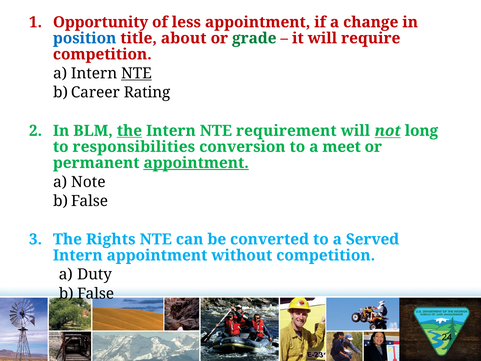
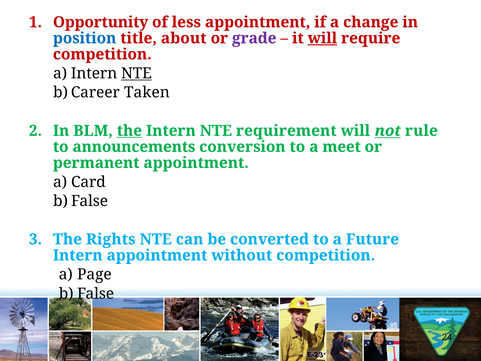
grade colour: green -> purple (254, 38)
will underline: none -> present (322, 38)
Rating: Rating -> Taken (147, 92)
long: long -> rule (421, 131)
responsibilities: responsibilities -> announcements (134, 147)
appointment underline: present -> none (196, 163)
Note: Note -> Card (88, 182)
Served: Served -> Future (372, 239)
Duty: Duty -> Page (94, 274)
